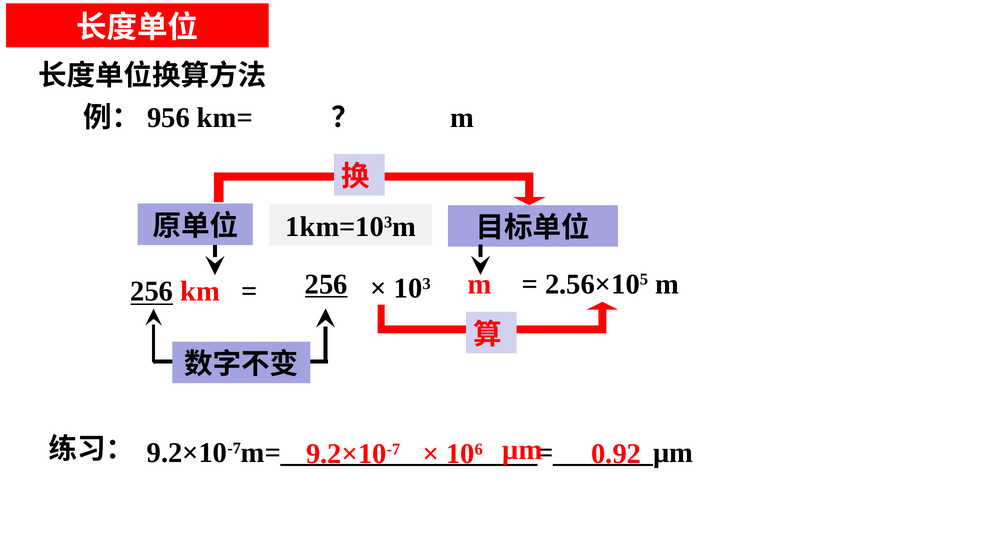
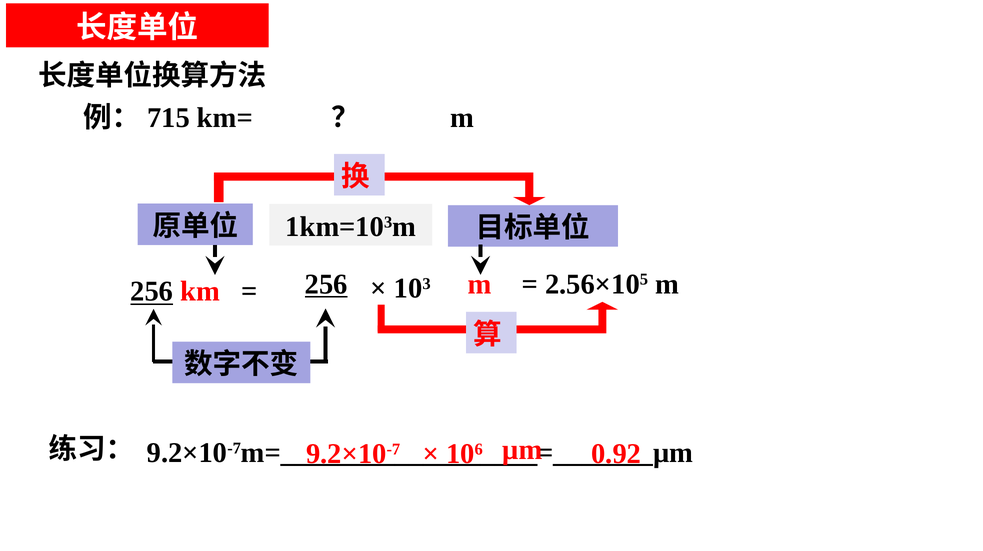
956: 956 -> 715 (169, 118)
